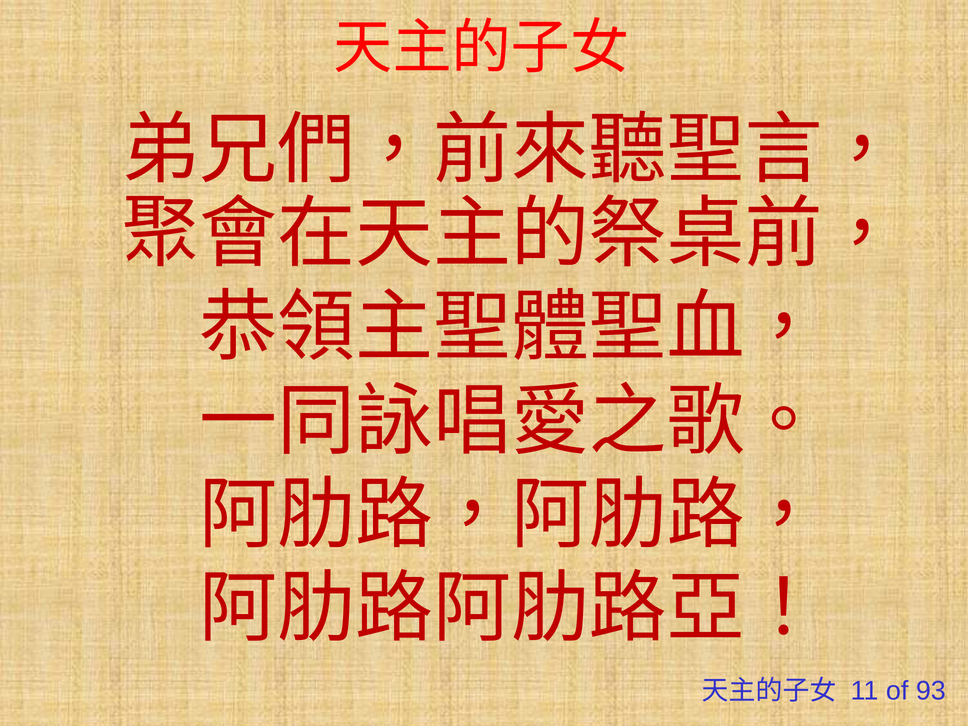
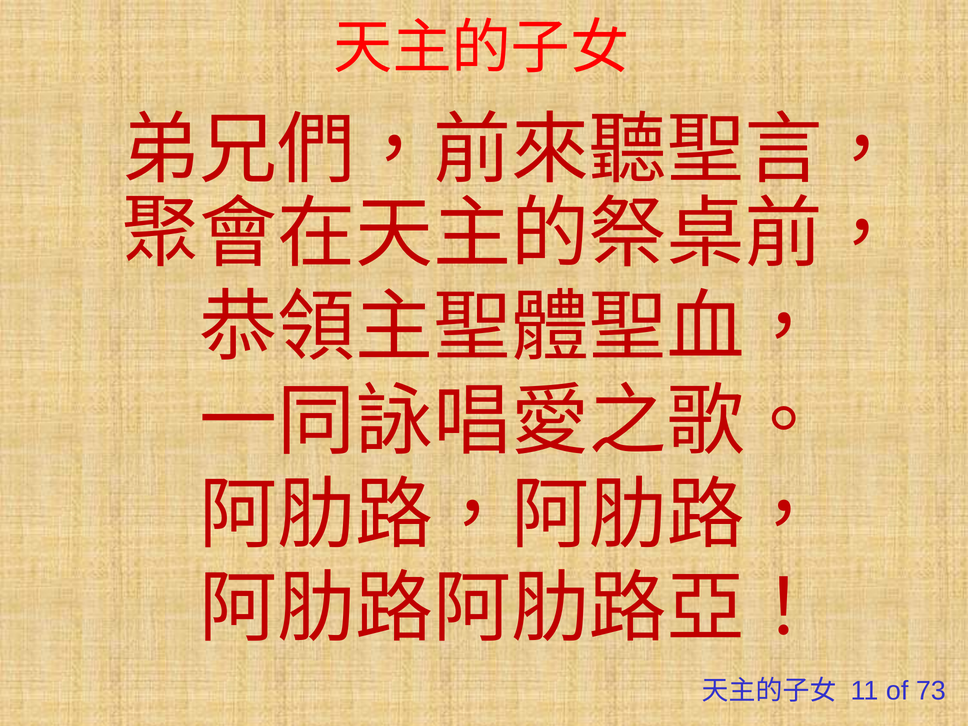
93: 93 -> 73 (931, 691)
